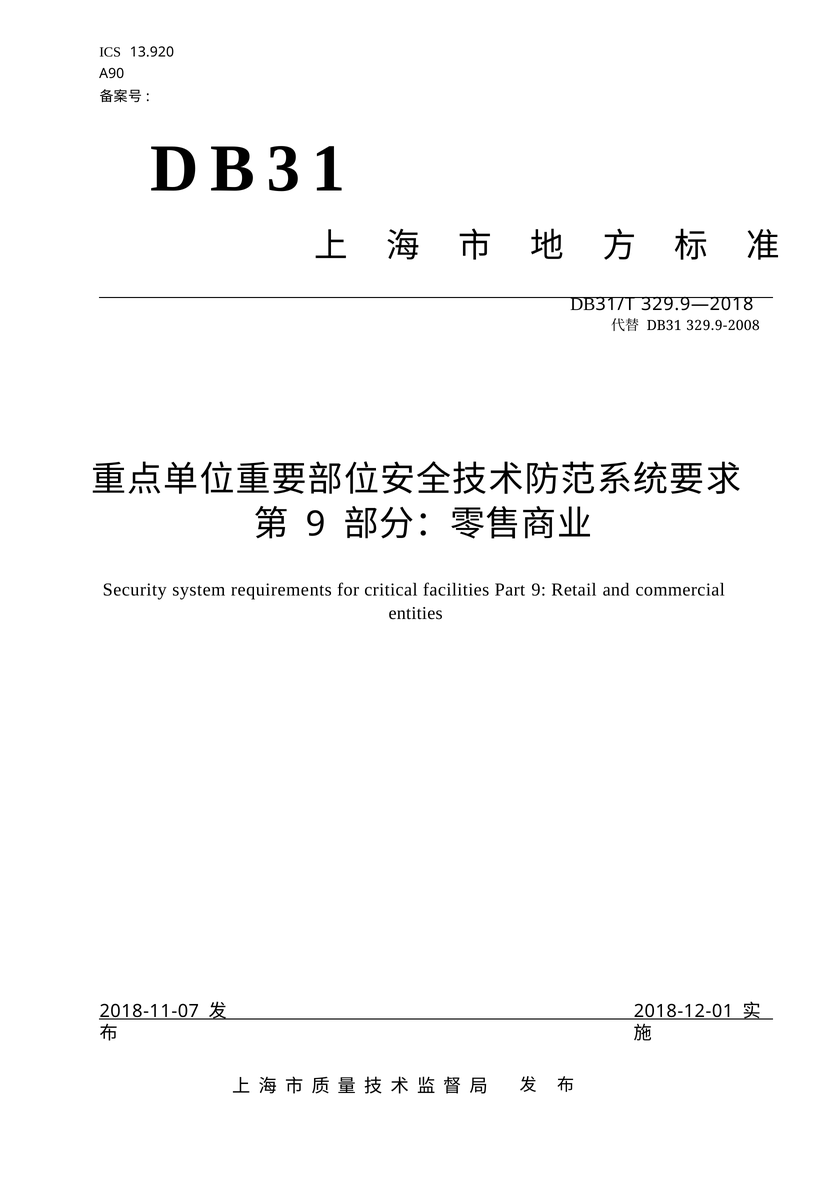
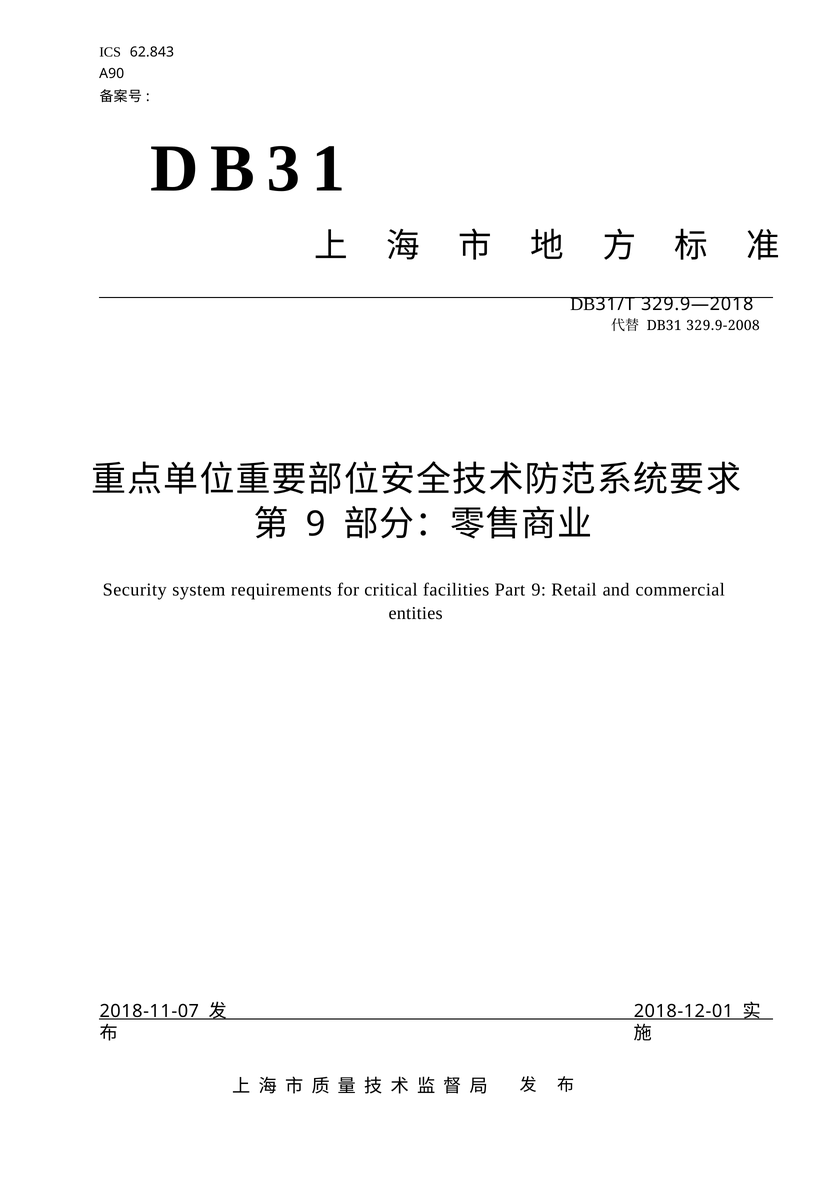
13.920: 13.920 -> 62.843 (152, 52)
